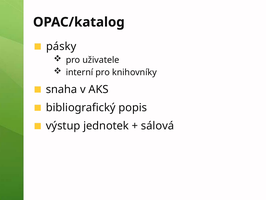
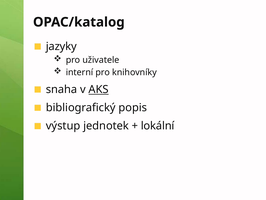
pásky: pásky -> jazyky (61, 46)
AKS underline: none -> present (99, 89)
sálová: sálová -> lokální (158, 126)
